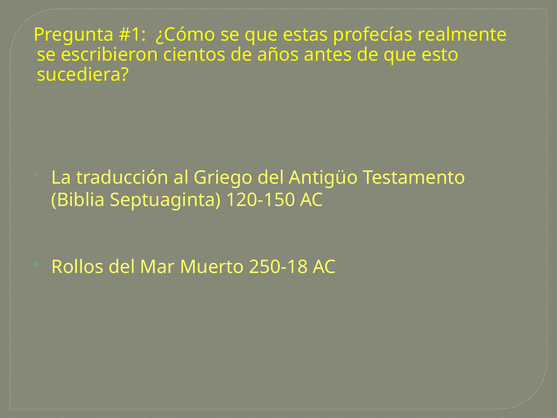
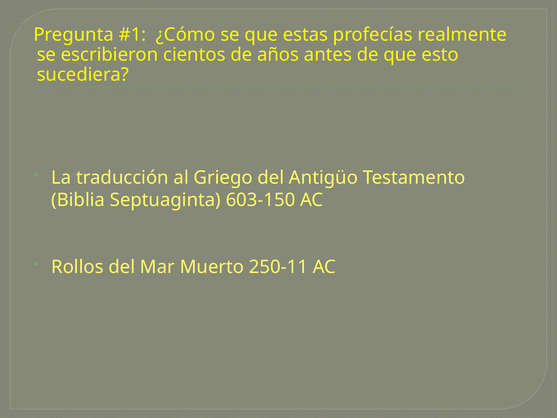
120-150: 120-150 -> 603-150 (261, 200)
250-18: 250-18 -> 250-11 (278, 267)
